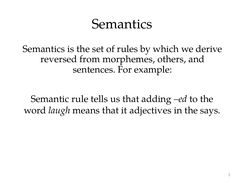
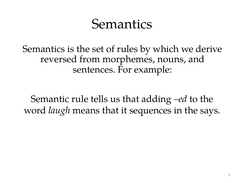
others: others -> nouns (172, 59)
adjectives: adjectives -> sequences (151, 111)
